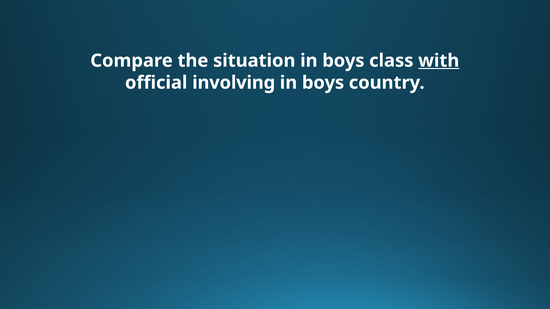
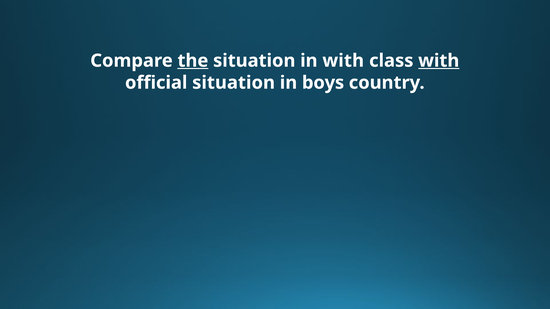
the underline: none -> present (193, 61)
situation in boys: boys -> with (343, 61)
official involving: involving -> situation (234, 83)
